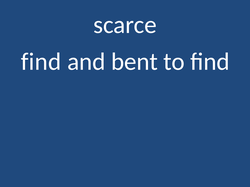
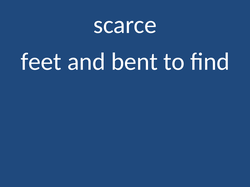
find: find -> feet (41, 62)
